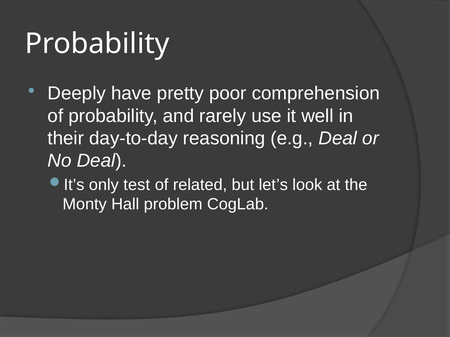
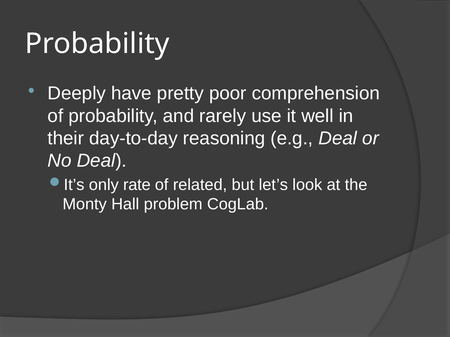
test: test -> rate (137, 185)
